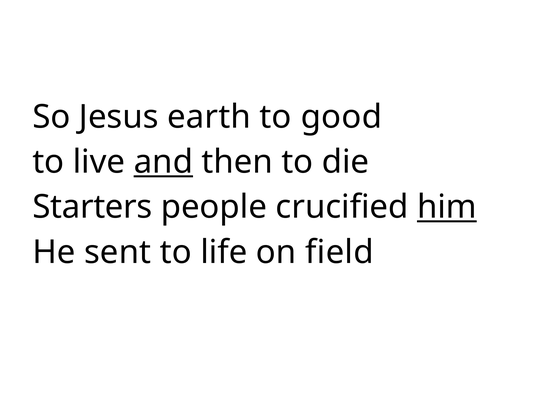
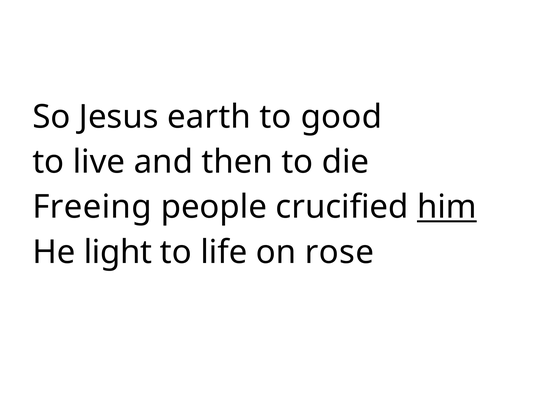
and underline: present -> none (163, 162)
Starters: Starters -> Freeing (92, 207)
sent: sent -> light (118, 252)
field: field -> rose (339, 252)
